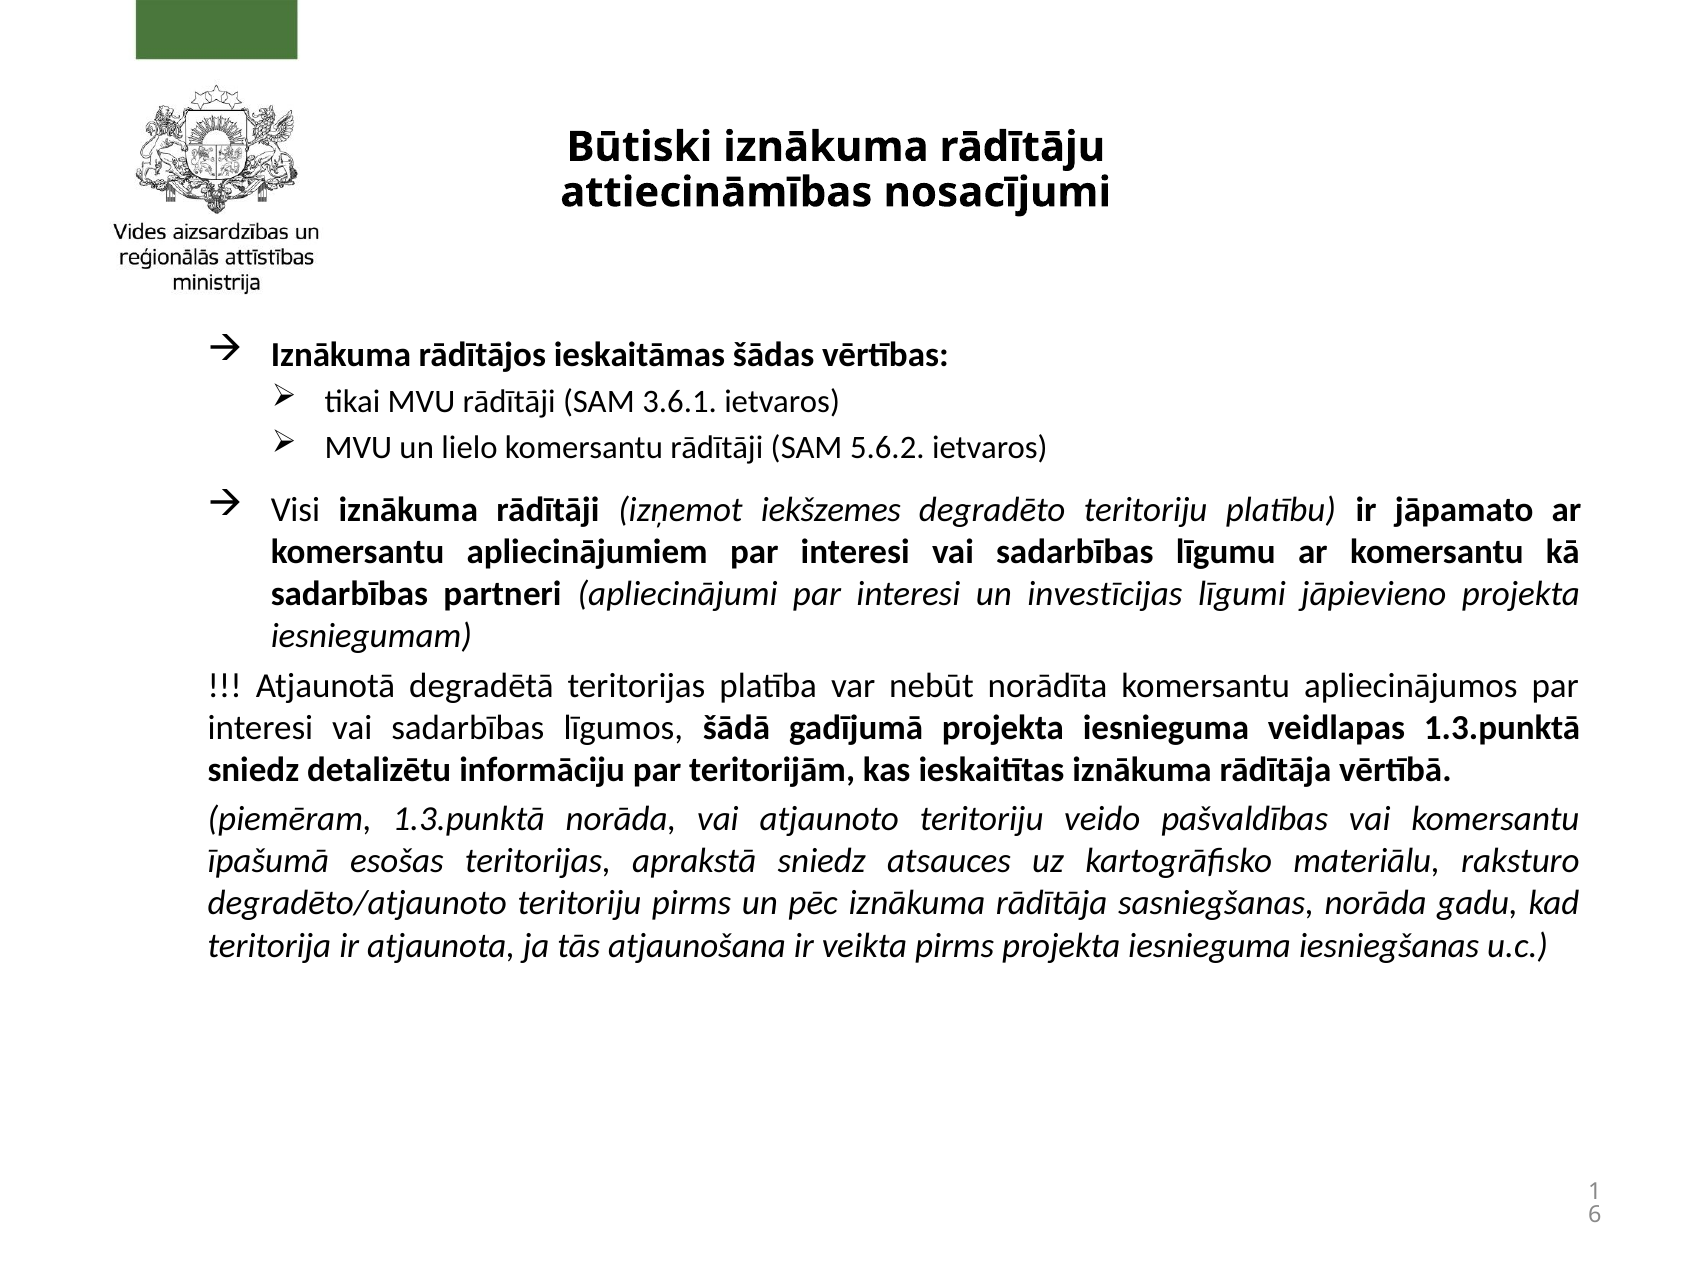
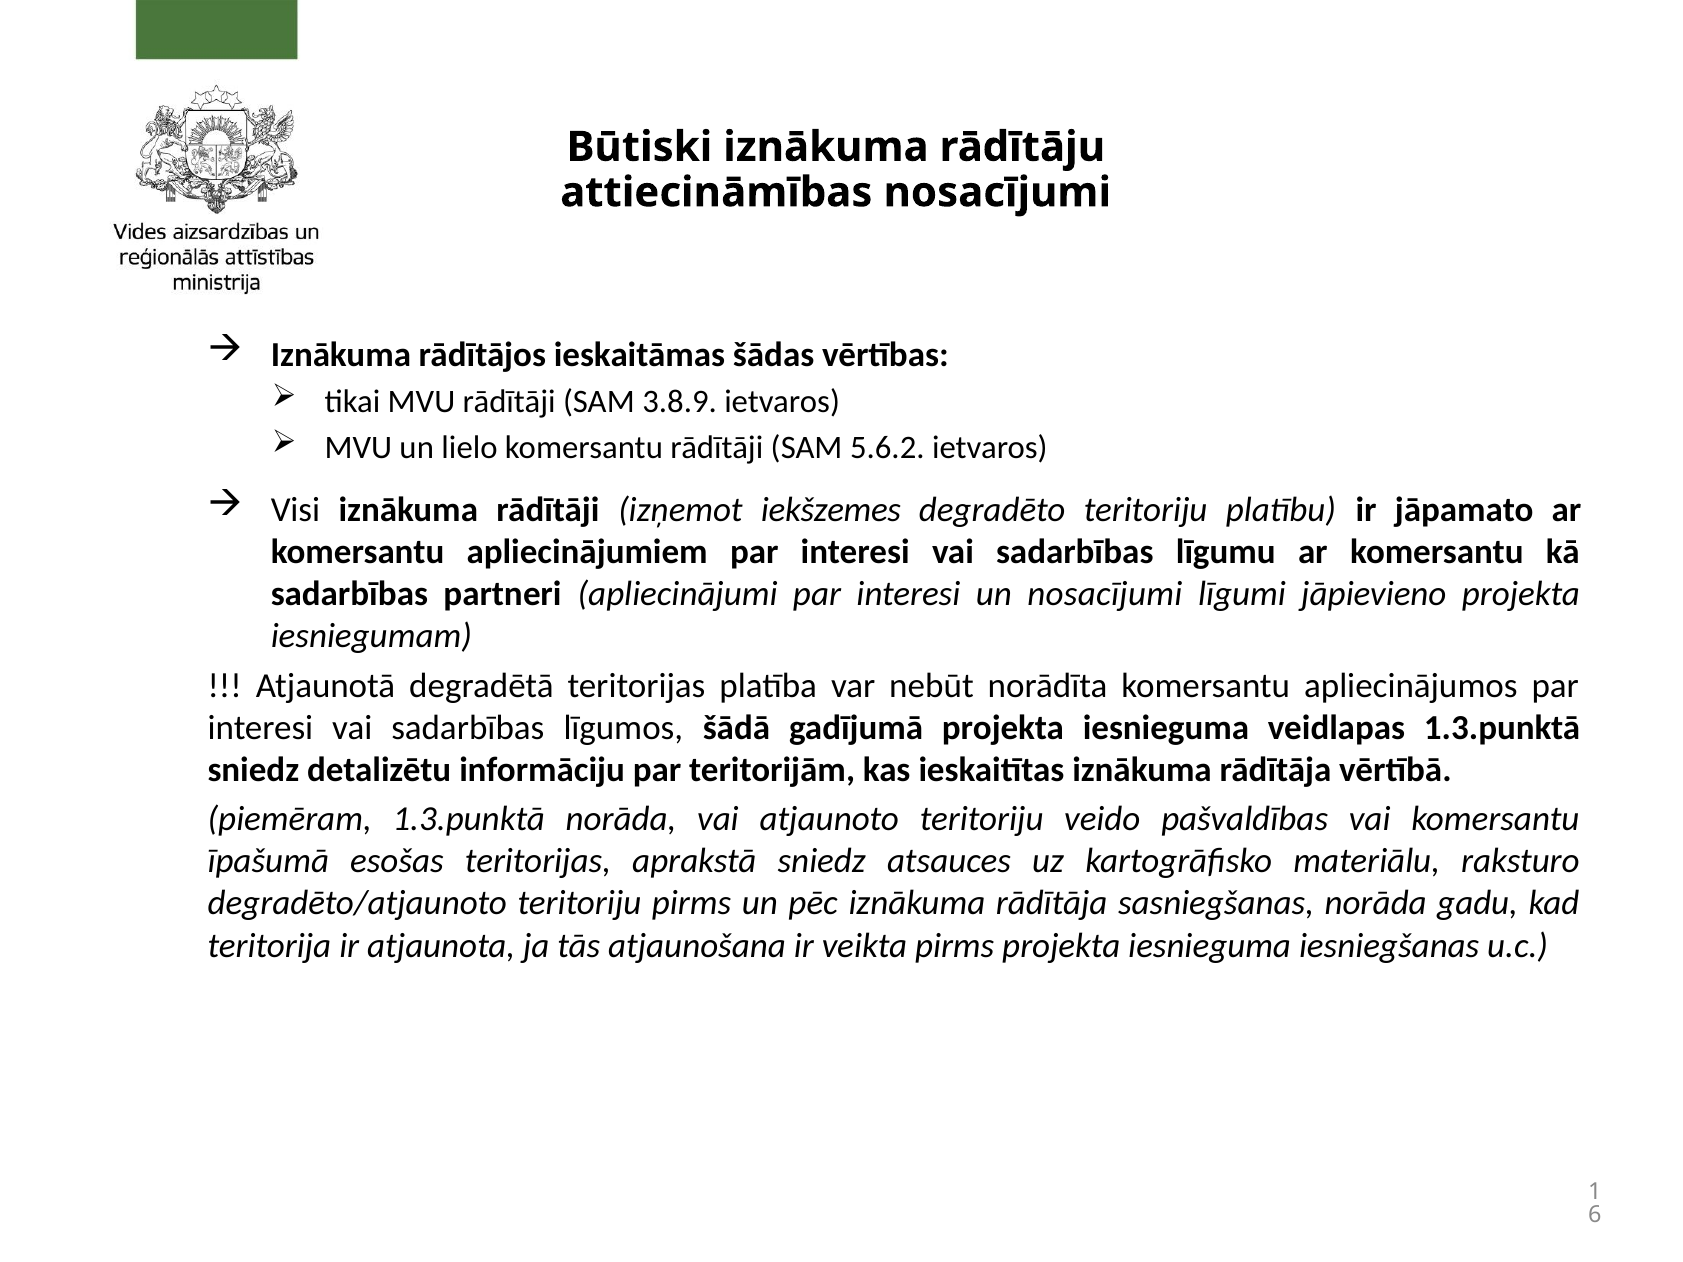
3.6.1: 3.6.1 -> 3.8.9 (680, 402)
un investīcijas: investīcijas -> nosacījumi (1105, 594)
